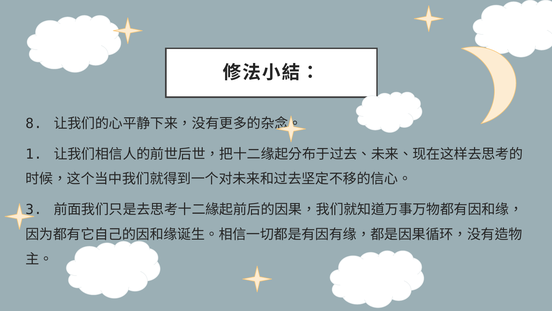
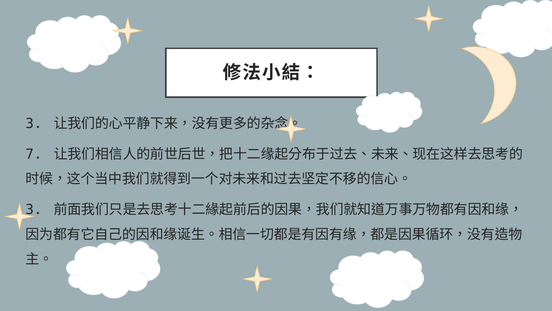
8: 8 -> 3 (34, 123)
1: 1 -> 7 (34, 154)
